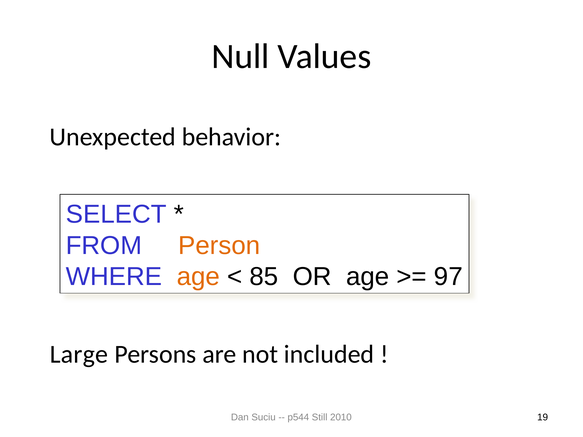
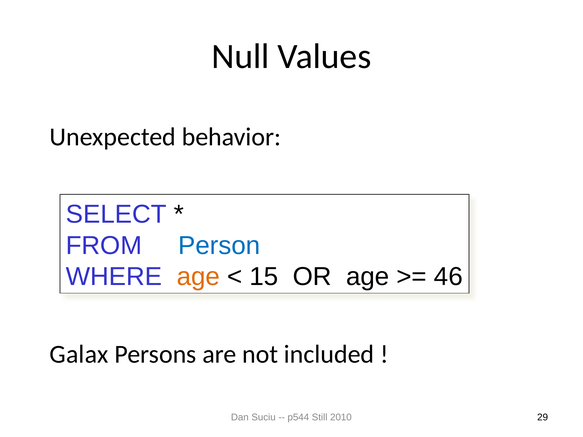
Person colour: orange -> blue (219, 246)
85: 85 -> 15 (264, 277)
97: 97 -> 46 (448, 277)
Large: Large -> Galax (79, 355)
19: 19 -> 29 (543, 418)
